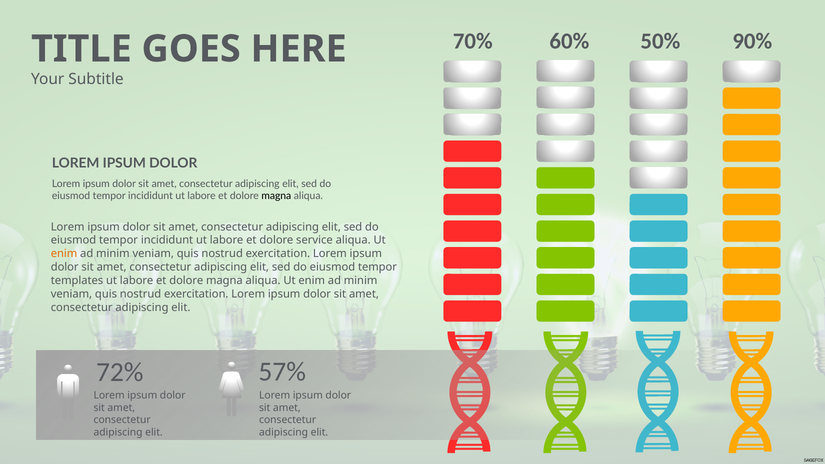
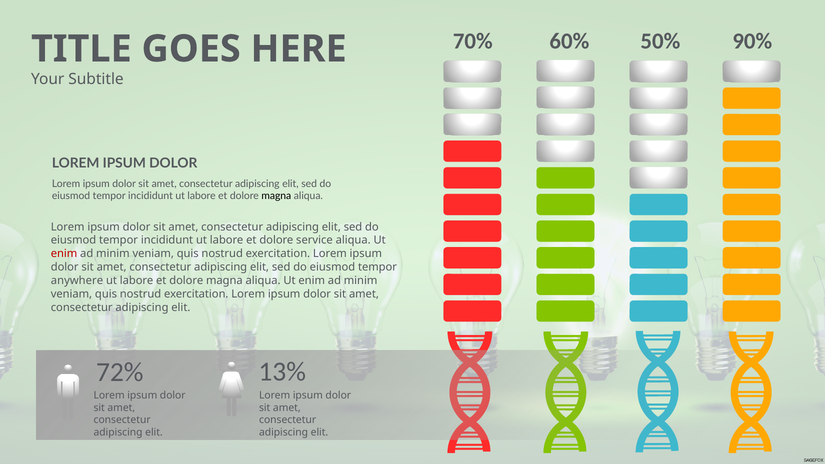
enim colour: orange -> red (64, 254)
templates: templates -> anywhere (77, 281)
57%: 57% -> 13% (282, 372)
